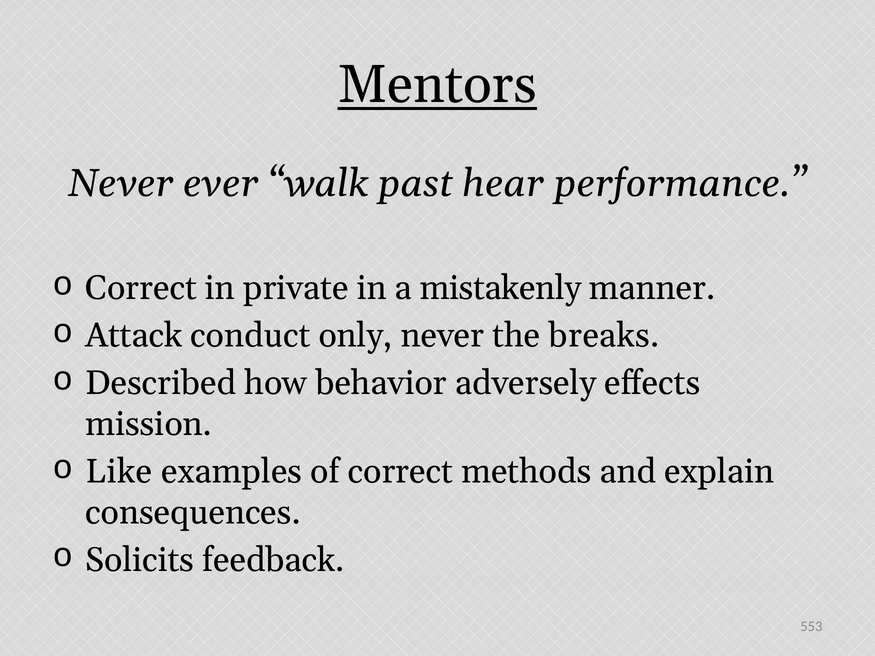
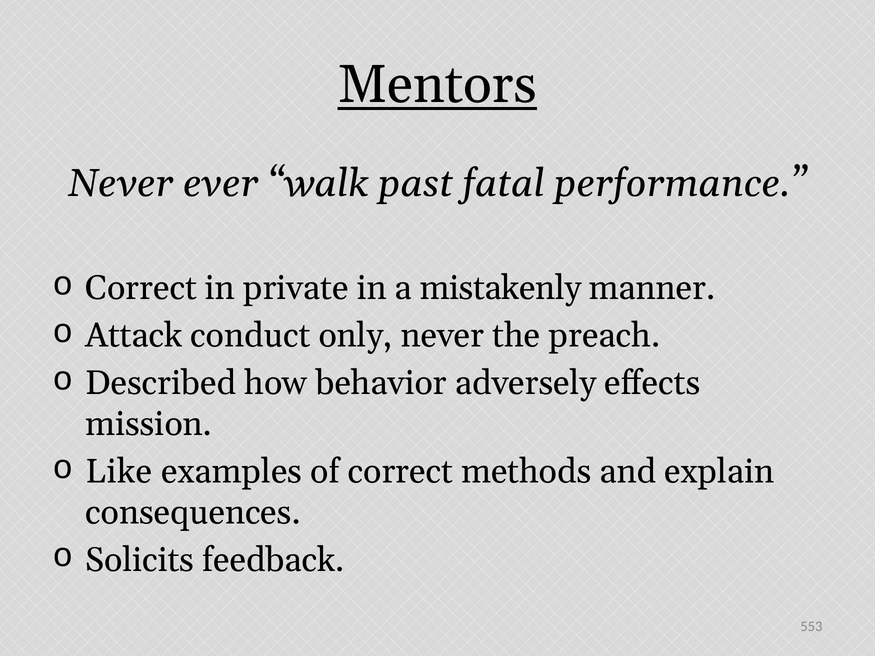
hear: hear -> fatal (504, 184)
breaks: breaks -> preach (604, 336)
